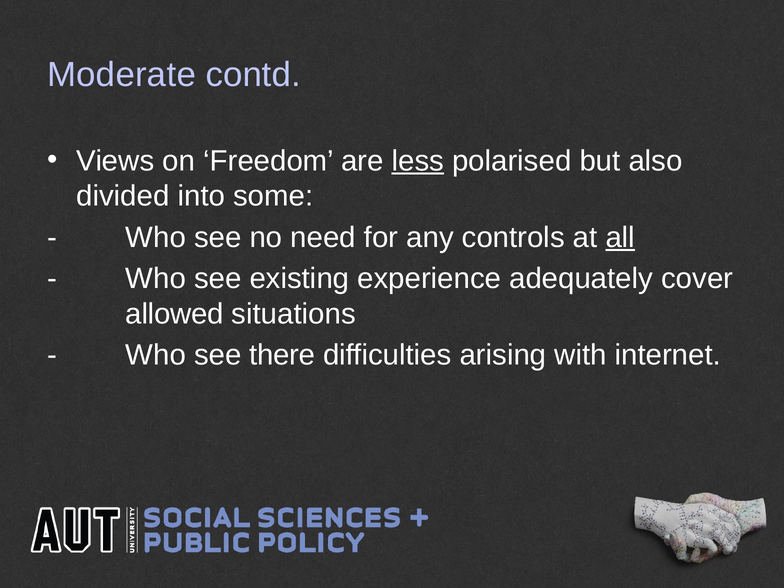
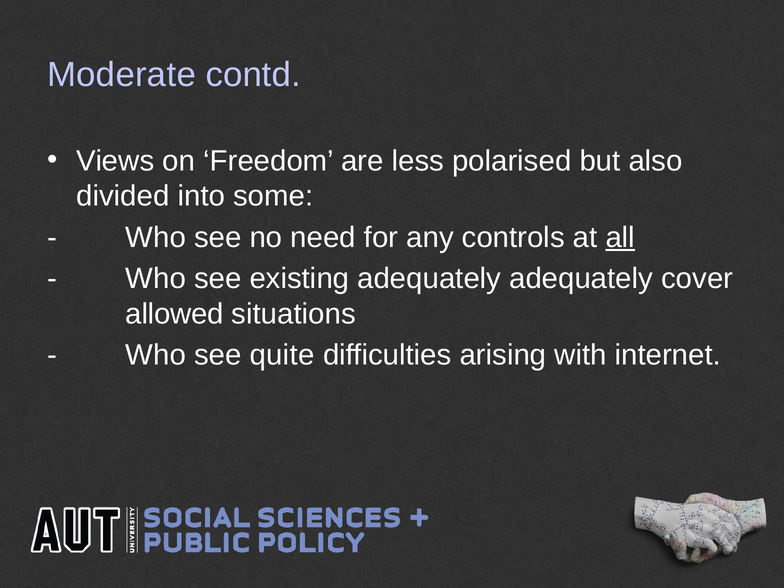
less underline: present -> none (418, 161)
existing experience: experience -> adequately (429, 279)
there: there -> quite (282, 355)
